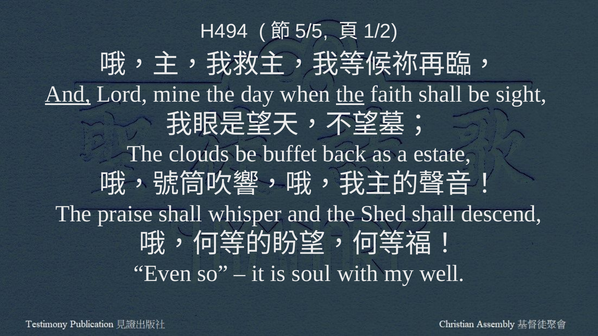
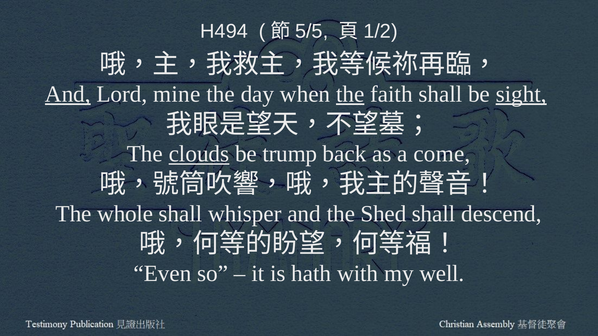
sight underline: none -> present (521, 94)
clouds underline: none -> present (199, 154)
buffet: buffet -> trump (290, 154)
estate: estate -> come (442, 154)
praise: praise -> whole (125, 214)
soul: soul -> hath (311, 274)
